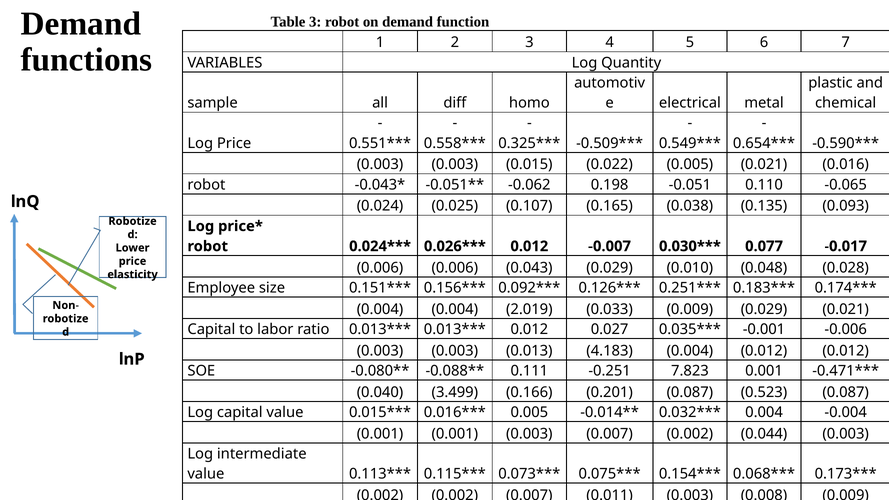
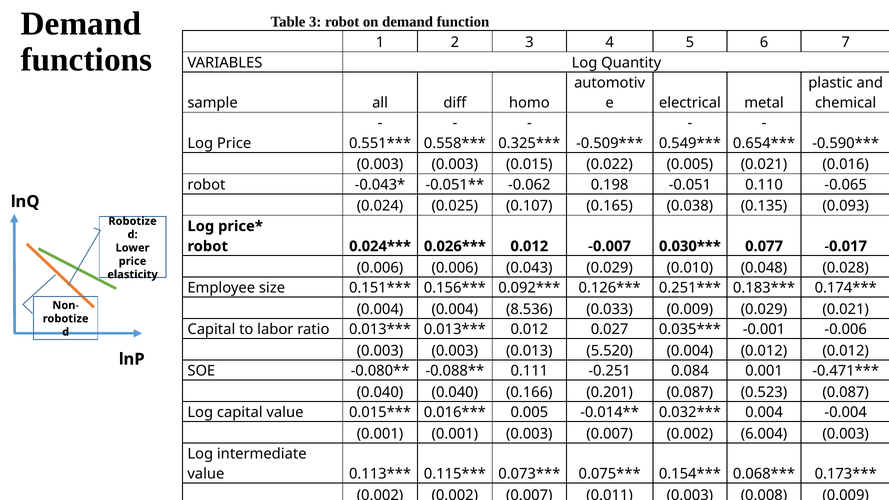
2.019: 2.019 -> 8.536 (529, 309)
4.183: 4.183 -> 5.520 (610, 351)
7.823: 7.823 -> 0.084 (690, 371)
0.040 3.499: 3.499 -> 0.040 (455, 392)
0.044: 0.044 -> 6.004 (764, 434)
